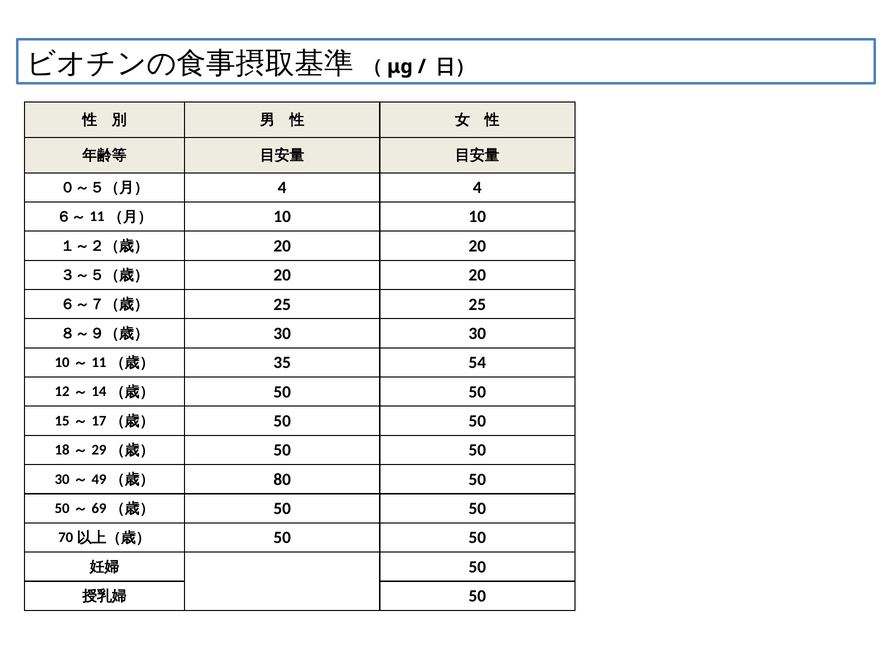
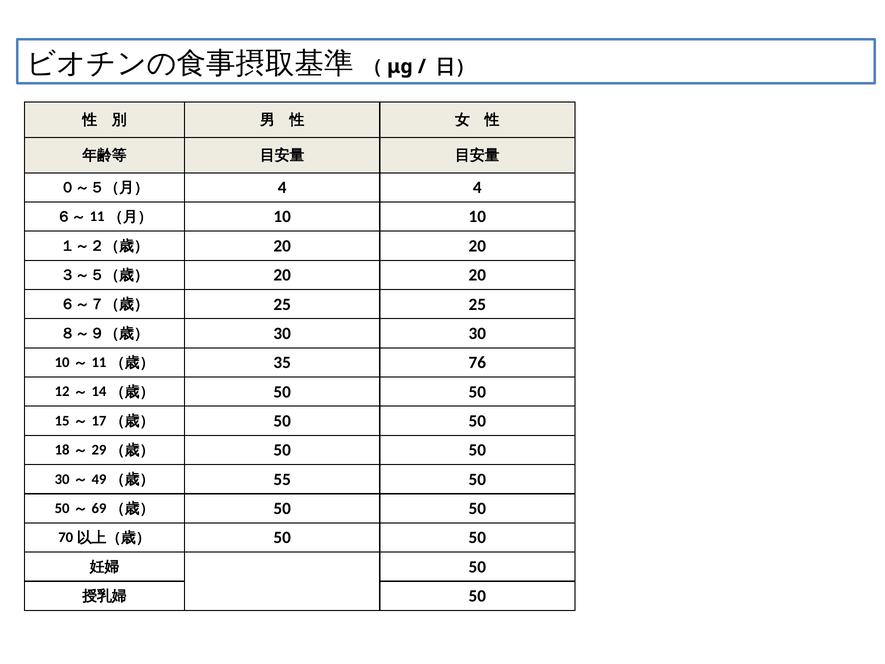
54: 54 -> 76 (477, 363)
80: 80 -> 55 (282, 479)
